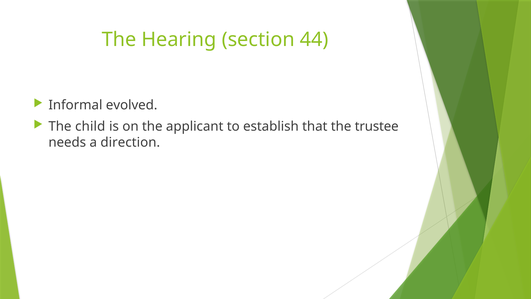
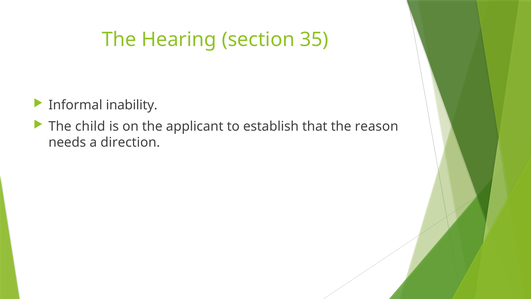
44: 44 -> 35 (314, 39)
evolved: evolved -> inability (132, 105)
trustee: trustee -> reason (377, 126)
